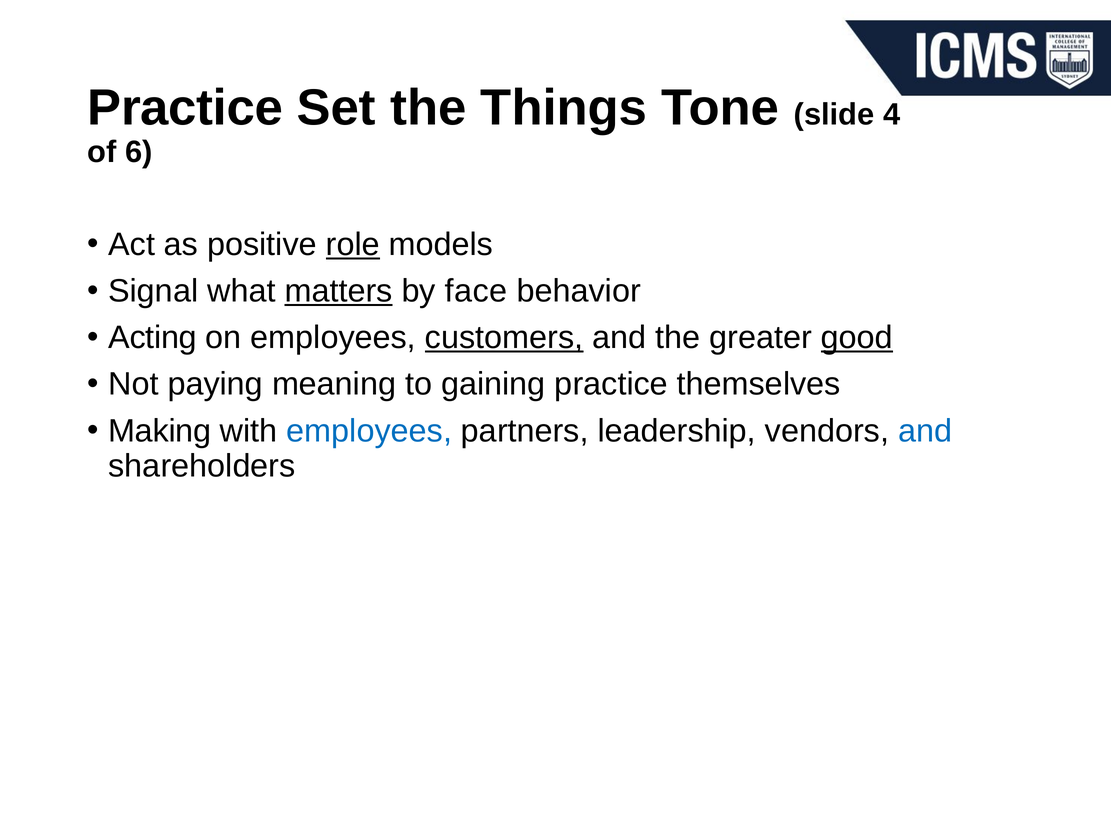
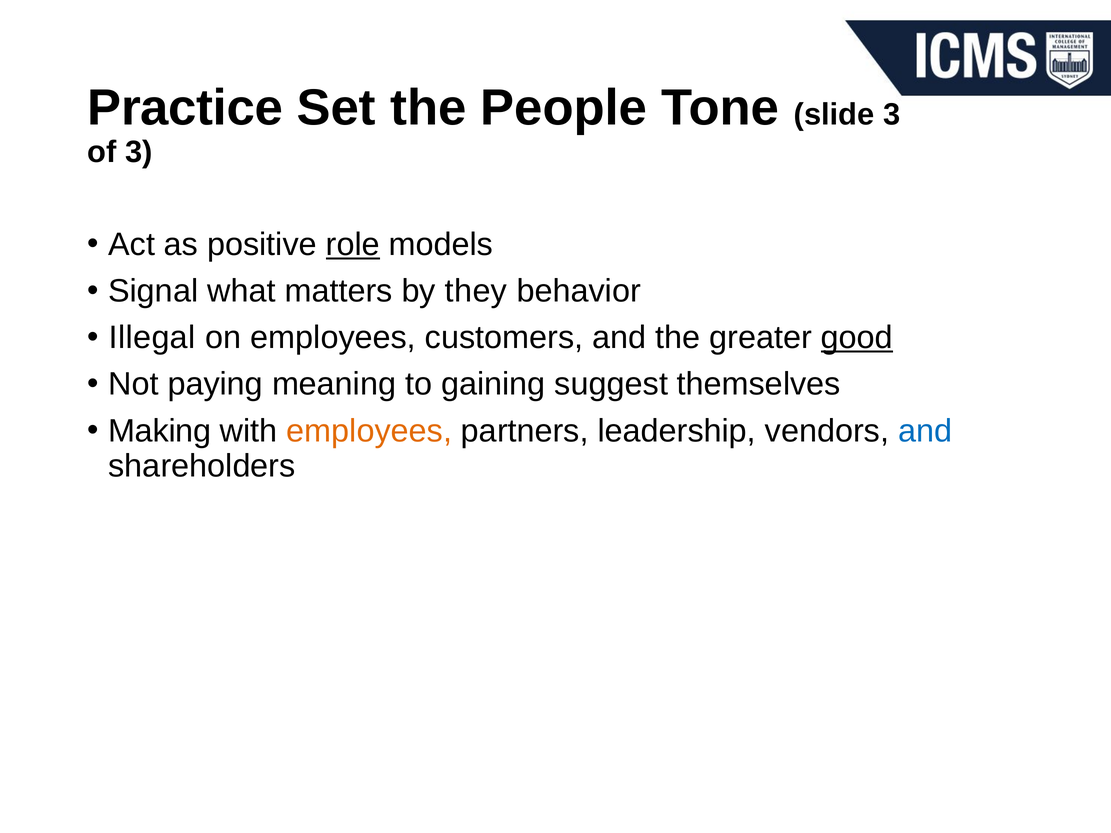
Things: Things -> People (564, 108)
slide 4: 4 -> 3 (892, 115)
of 6: 6 -> 3 (139, 152)
matters underline: present -> none (339, 291)
face: face -> they (476, 291)
Acting: Acting -> Illegal (152, 338)
customers underline: present -> none (504, 338)
gaining practice: practice -> suggest (611, 384)
employees colour: blue -> orange (369, 431)
